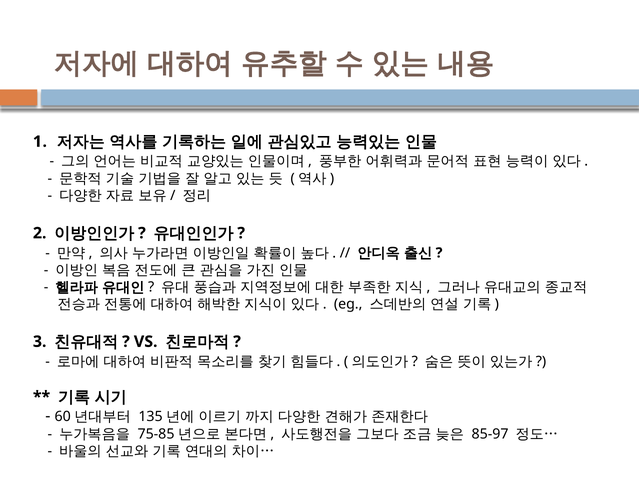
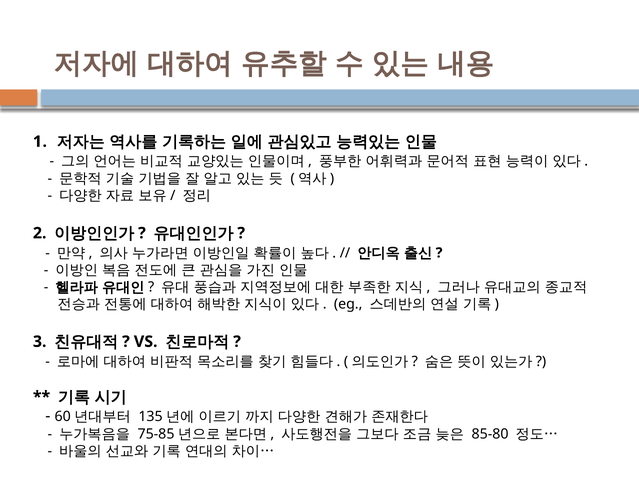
85-97: 85-97 -> 85-80 (490, 434)
